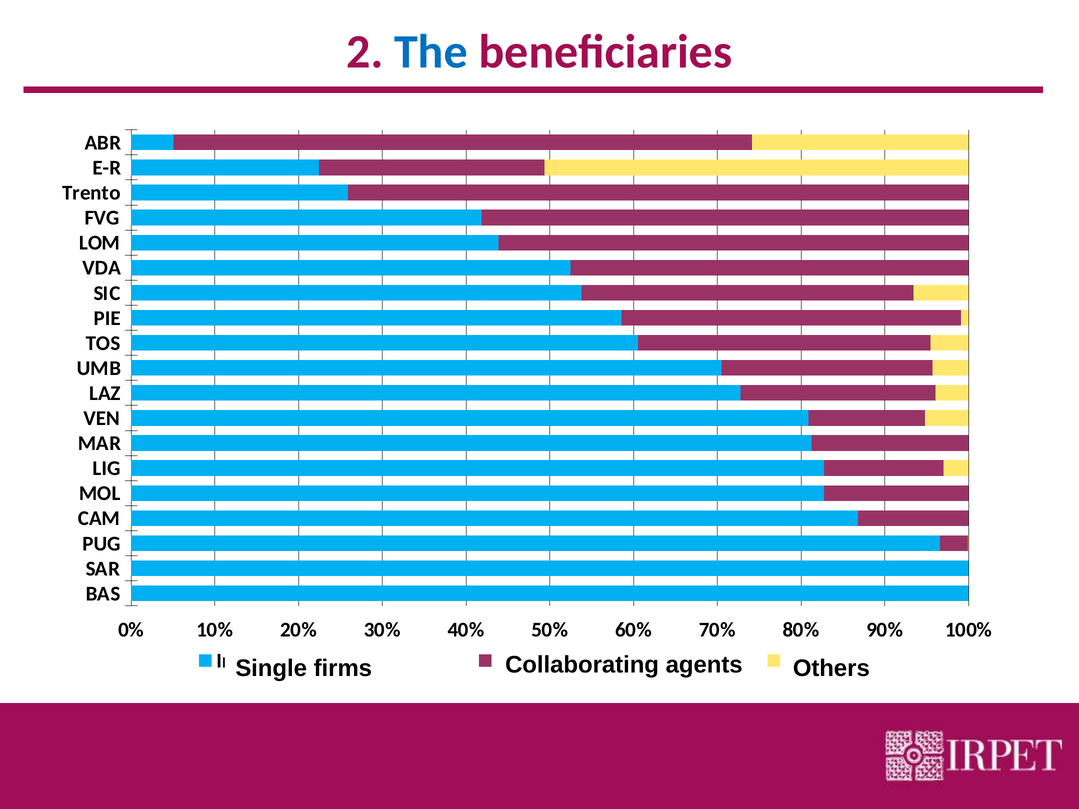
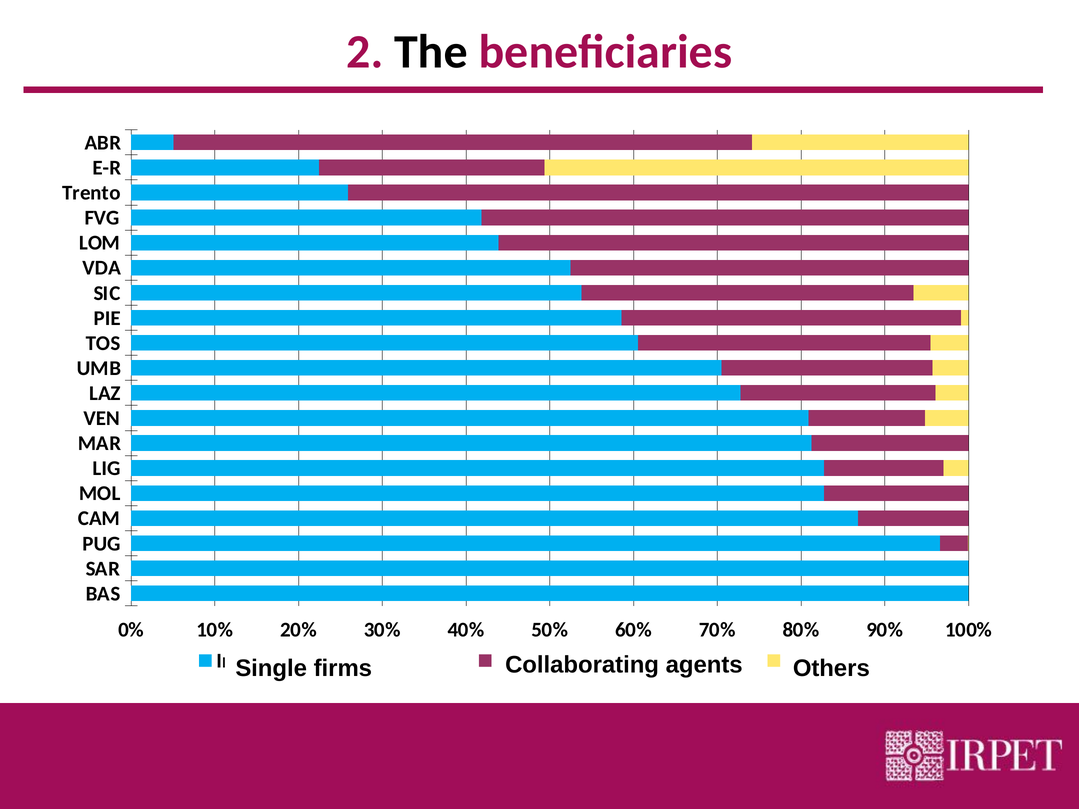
The colour: blue -> black (431, 52)
